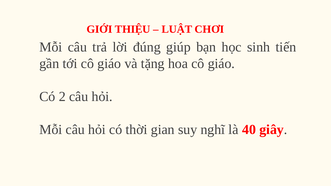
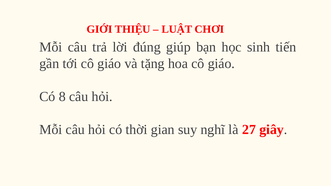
2: 2 -> 8 (62, 97)
40: 40 -> 27 (249, 130)
